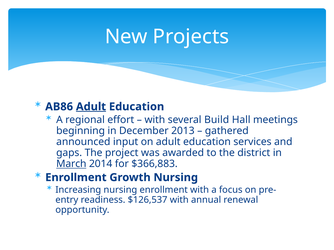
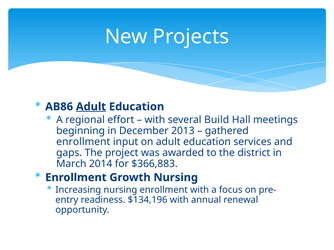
announced: announced -> enrollment (83, 142)
March underline: present -> none (71, 164)
$126,537: $126,537 -> $134,196 (148, 200)
